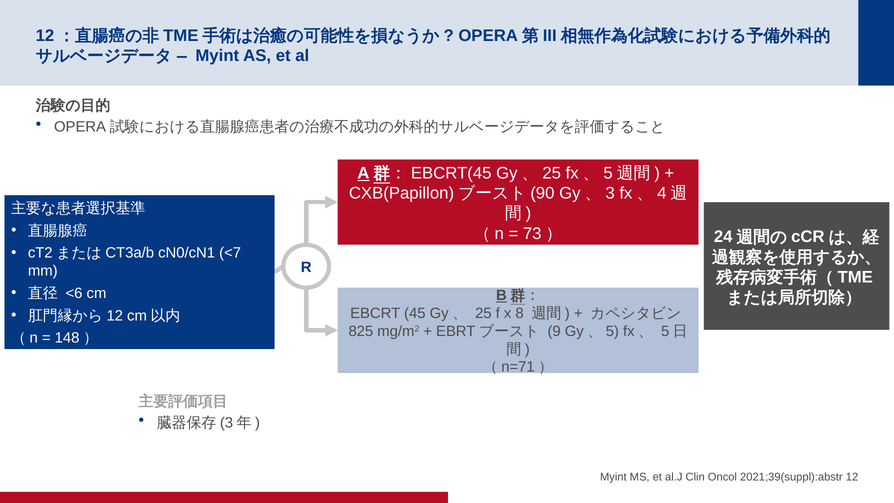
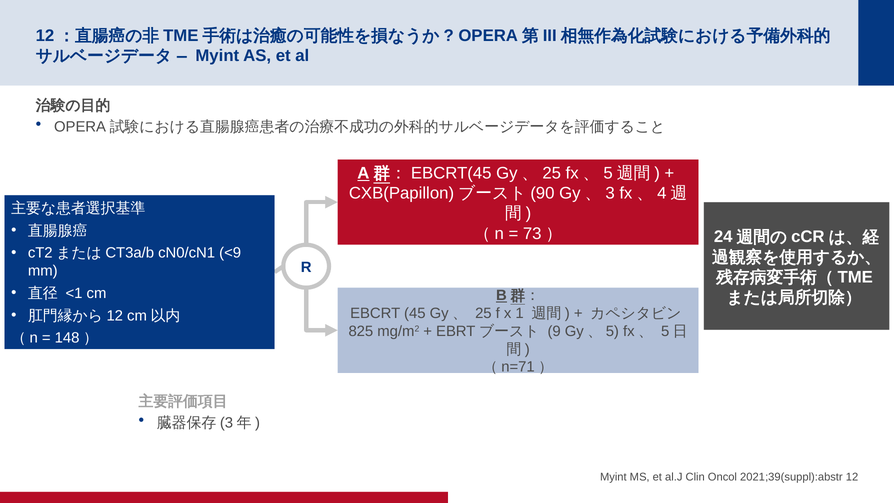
<7: <7 -> <9 (230, 253)
<6: <6 -> <1 (74, 293)
8: 8 -> 1 (520, 313)
